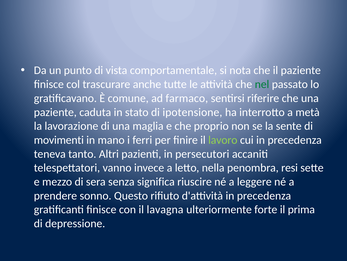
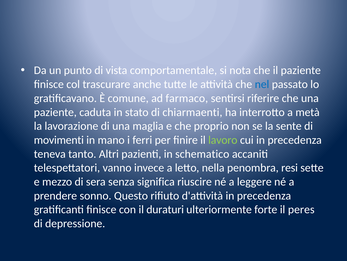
nel colour: green -> blue (262, 84)
ipotensione: ipotensione -> chiarmaenti (192, 112)
persecutori: persecutori -> schematico (202, 153)
lavagna: lavagna -> duraturi (165, 209)
prima: prima -> peres (301, 209)
